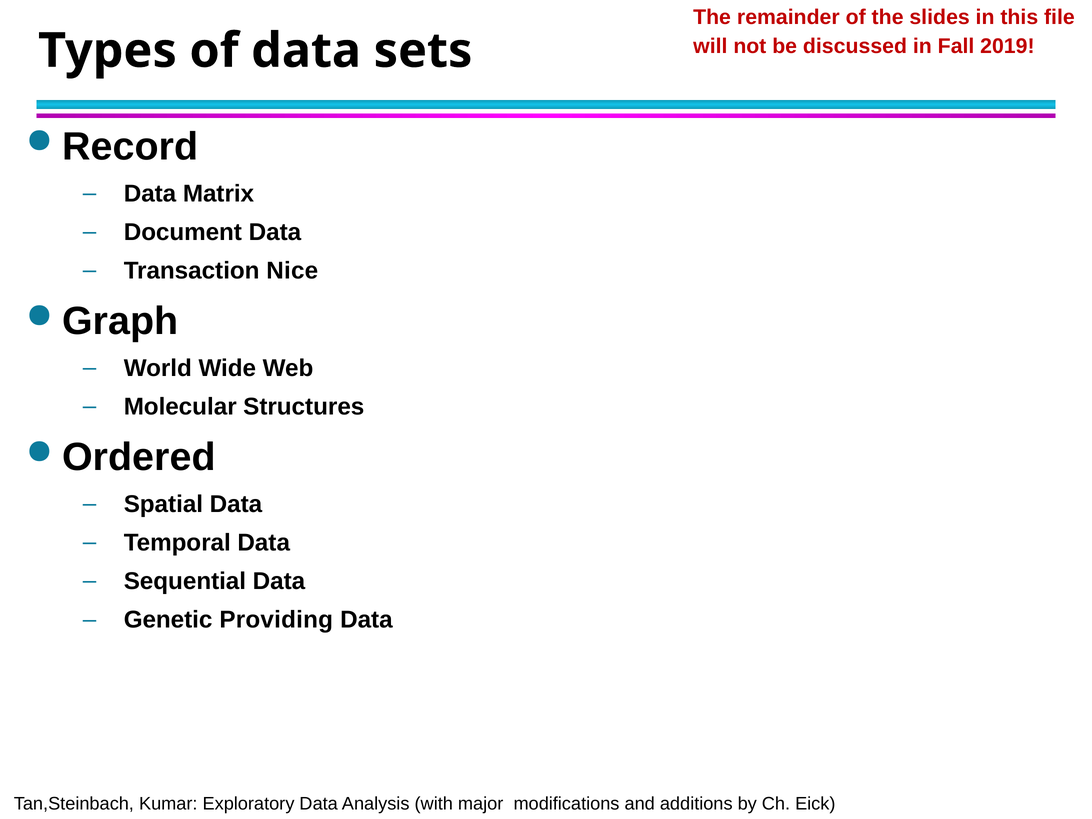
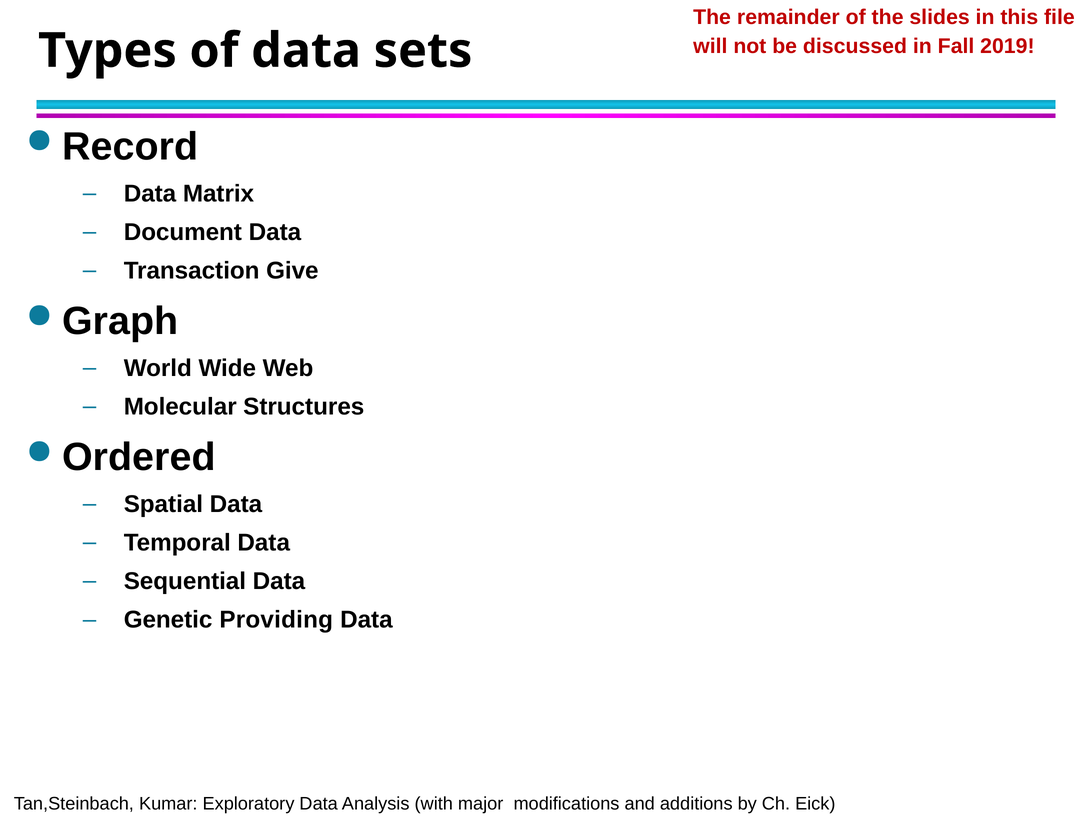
Nice: Nice -> Give (292, 271)
